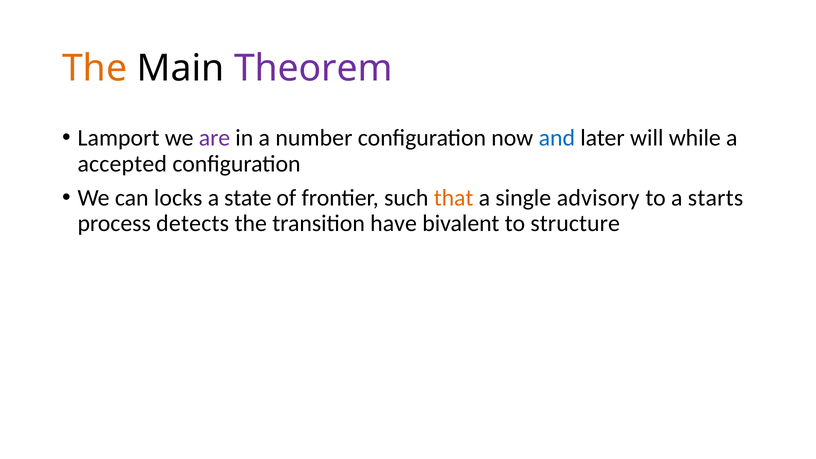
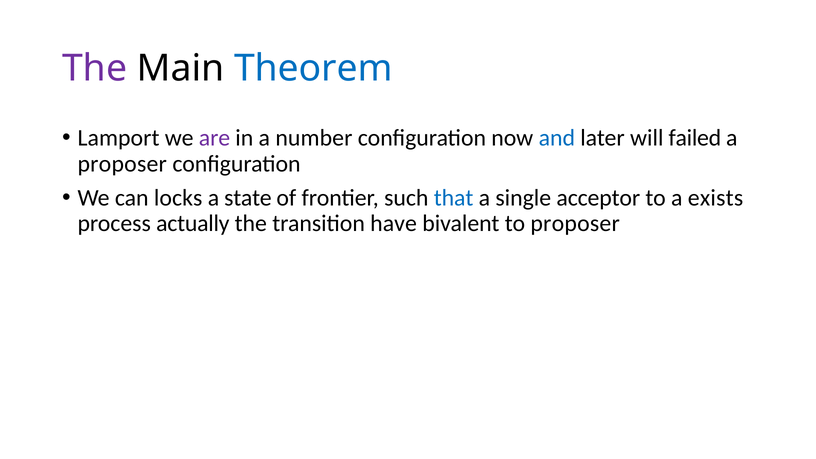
The colour: orange -> purple (95, 69)
Theorem colour: purple -> blue (313, 69)
while: while -> failed (695, 138)
accepted: accepted -> proposer (122, 164)
that colour: orange -> blue (454, 198)
advisory: advisory -> acceptor (598, 198)
starts: starts -> exists (716, 198)
detects: detects -> actually (193, 224)
to structure: structure -> proposer (575, 224)
